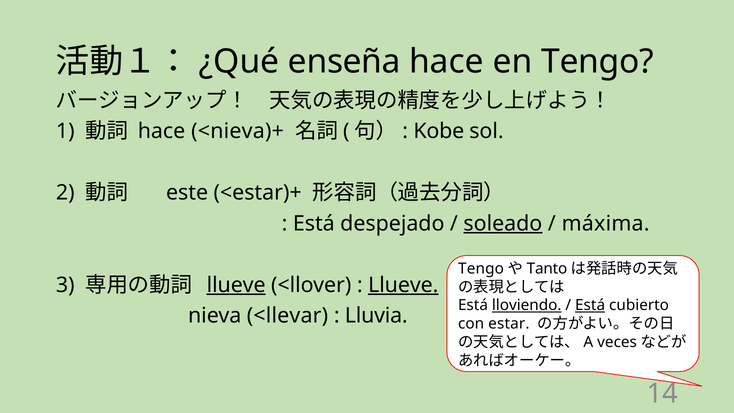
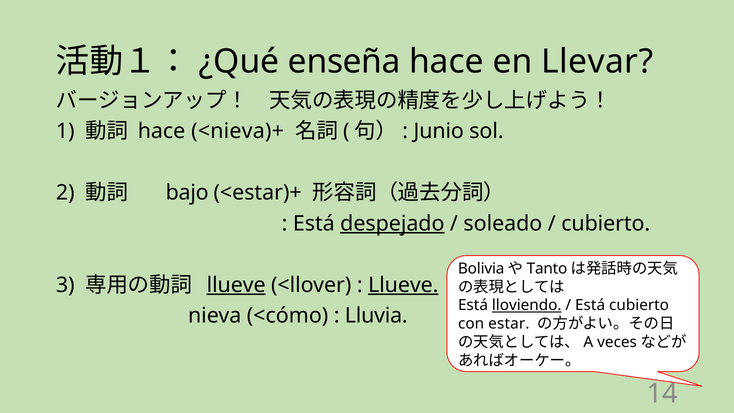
en Tengo: Tengo -> Llevar (597, 62)
Kobe: Kobe -> Junio (439, 131)
este: este -> bajo (187, 193)
despejado underline: none -> present (392, 223)
soleado underline: present -> none (503, 223)
máxima: máxima -> cubierto (606, 223)
Tengo: Tengo -> Bolivia (481, 269)
Está underline: present -> none (590, 305)
<llevar: <llevar -> <cómo (288, 316)
